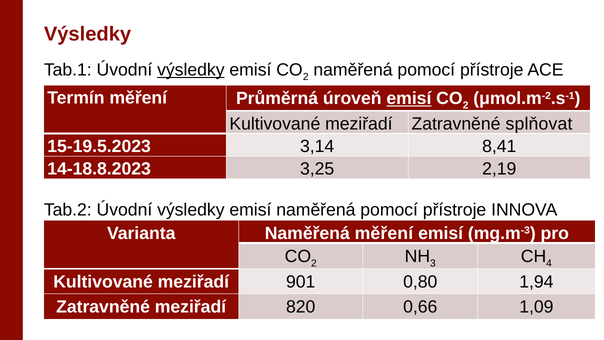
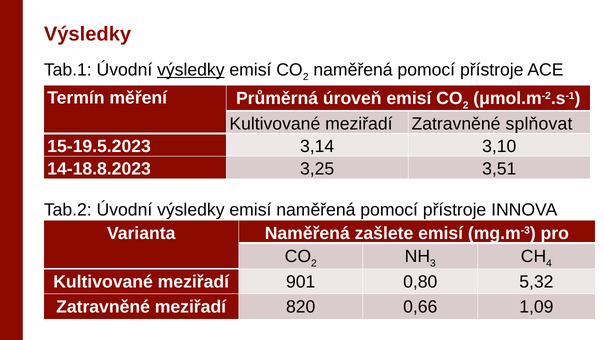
emisí underline: present -> none (409, 98)
8,41: 8,41 -> 3,10 (499, 146)
2,19: 2,19 -> 3,51 (499, 169)
Naměřená měření: měření -> zašlete (384, 233)
1,94: 1,94 -> 5,32 (536, 282)
